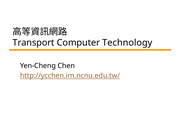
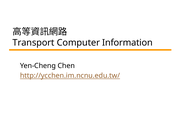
Technology: Technology -> Information (127, 43)
